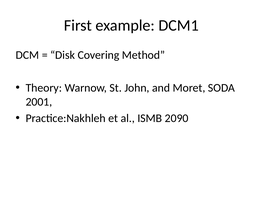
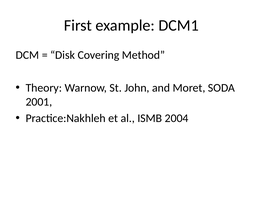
2090: 2090 -> 2004 (177, 118)
